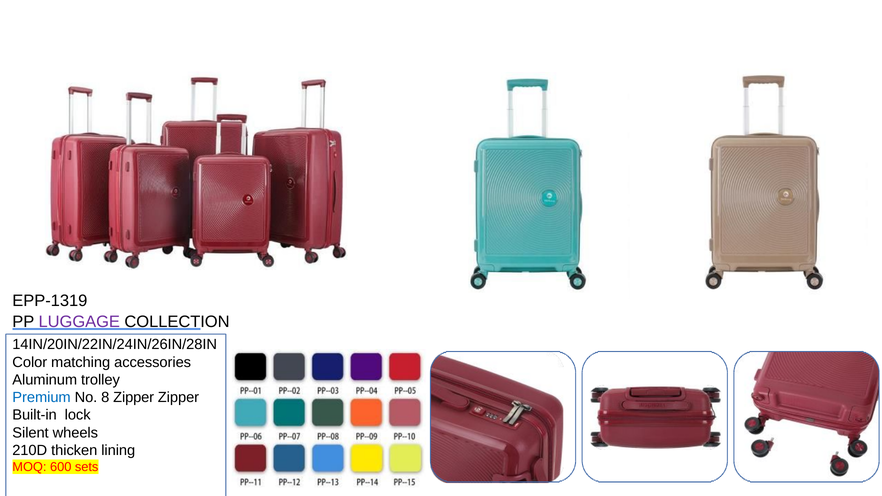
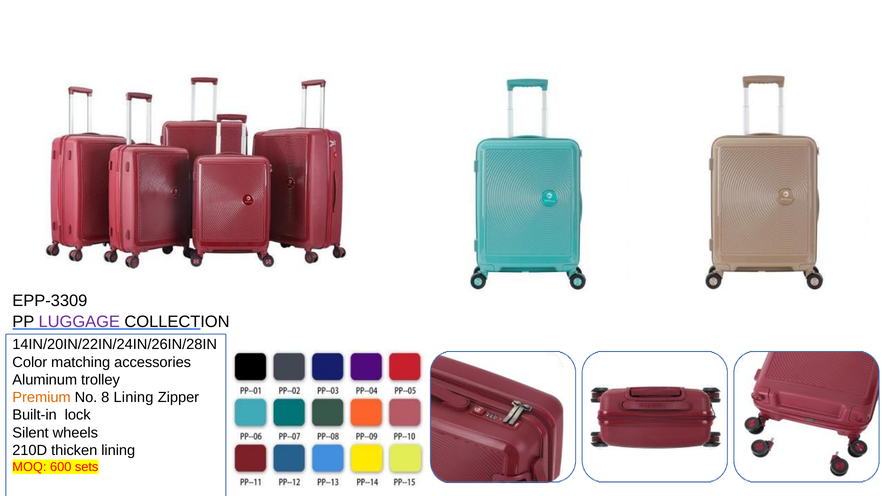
EPP-1319: EPP-1319 -> EPP-3309 (50, 301)
Premium colour: blue -> orange (42, 398)
8 Zipper: Zipper -> Lining (134, 398)
